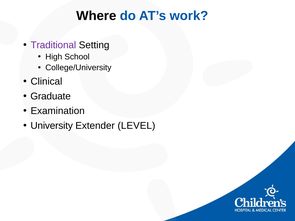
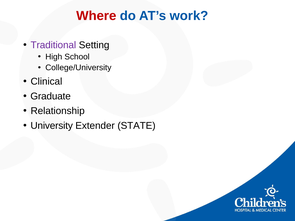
Where colour: black -> red (96, 16)
Examination: Examination -> Relationship (58, 111)
LEVEL: LEVEL -> STATE (136, 126)
